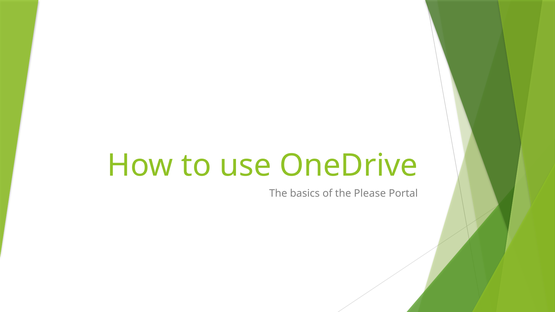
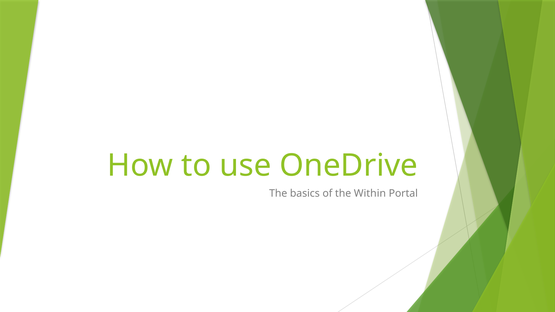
Please: Please -> Within (370, 193)
